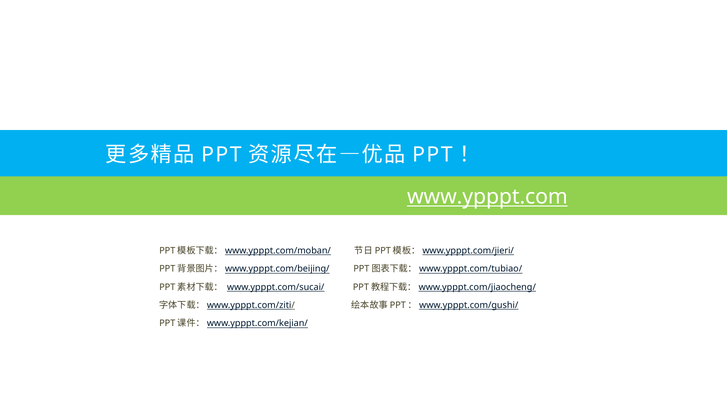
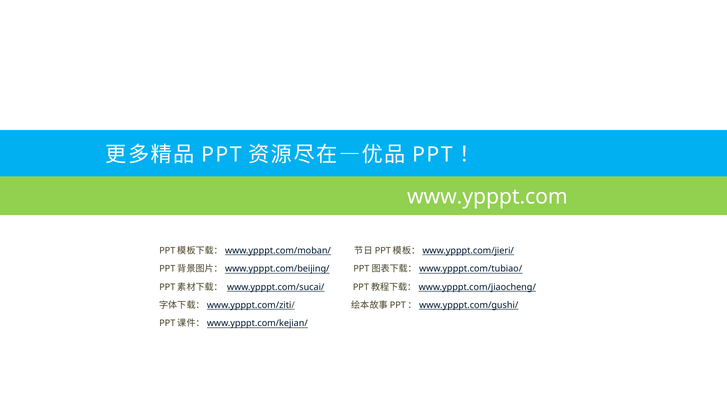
www.ypppt.com underline: present -> none (487, 197)
